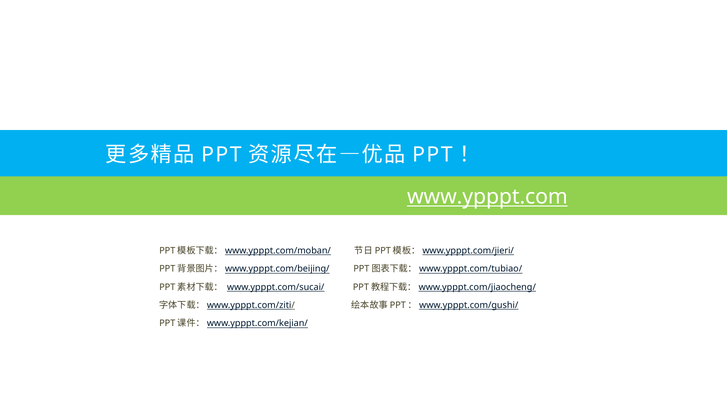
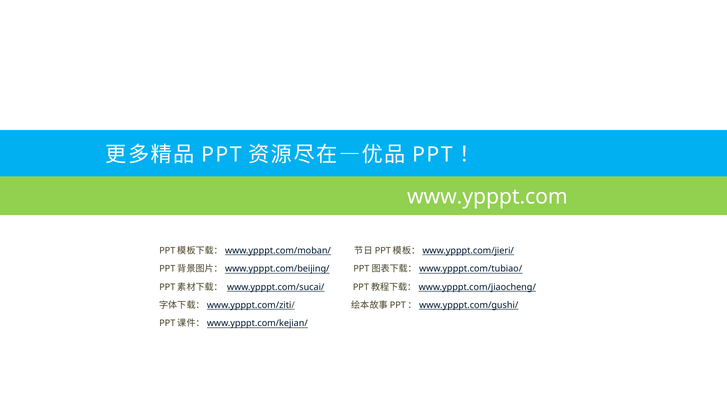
www.ypppt.com underline: present -> none (487, 197)
